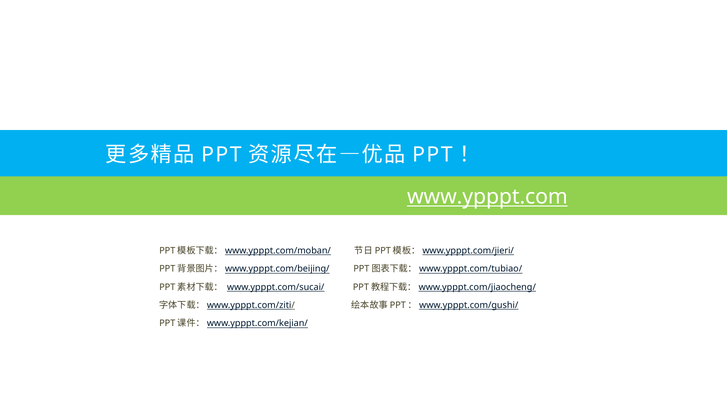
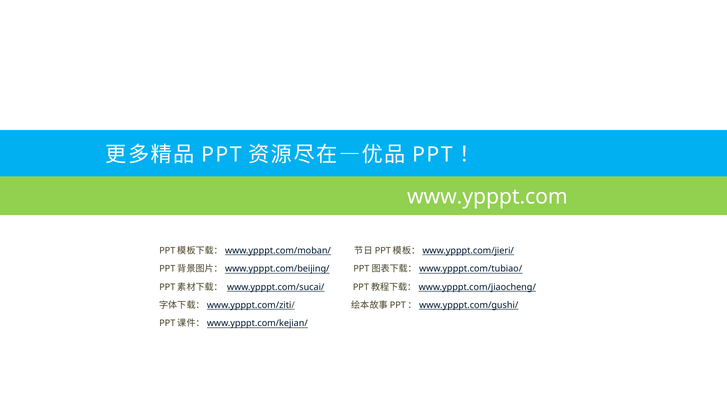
www.ypppt.com underline: present -> none (487, 197)
